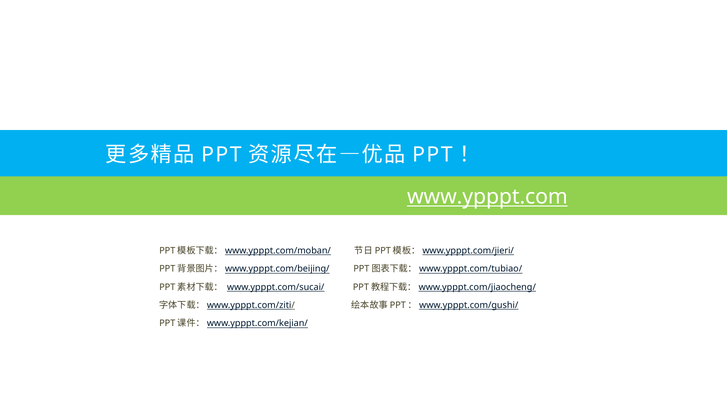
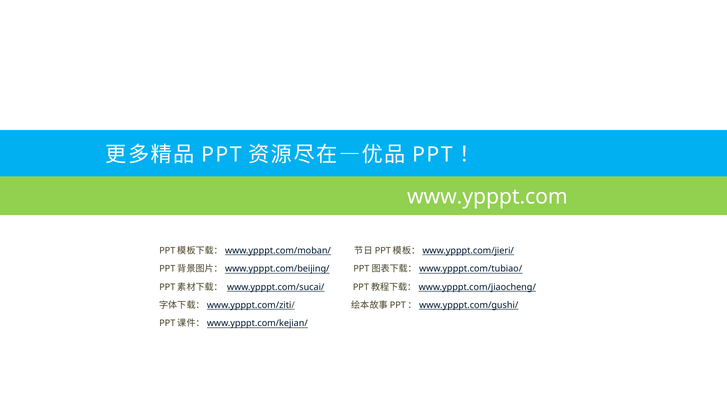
www.ypppt.com underline: present -> none (487, 197)
